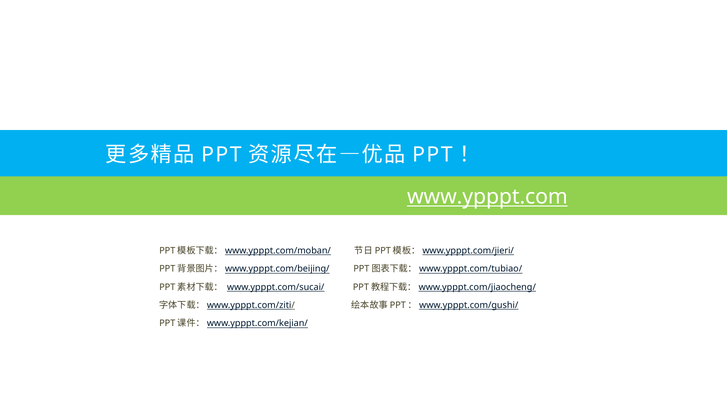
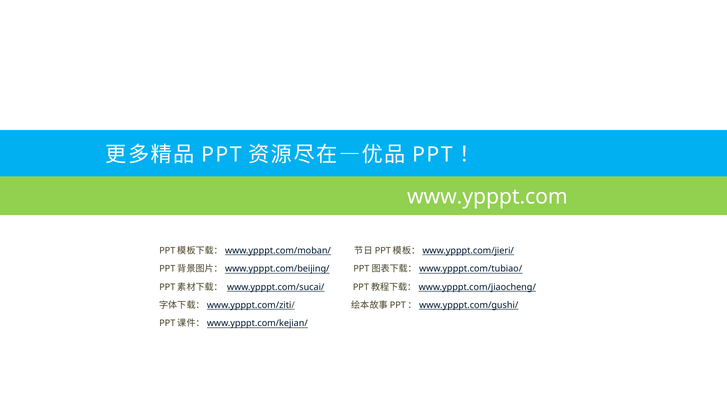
www.ypppt.com underline: present -> none (487, 197)
